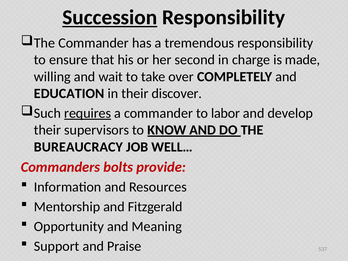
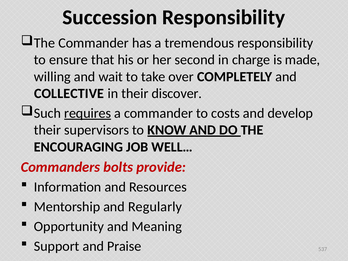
Succession underline: present -> none (110, 17)
EDUCATION: EDUCATION -> COLLECTIVE (69, 93)
labor: labor -> costs (226, 113)
BUREAUCRACY: BUREAUCRACY -> ENCOURAGING (78, 147)
Fitzgerald: Fitzgerald -> Regularly (155, 207)
